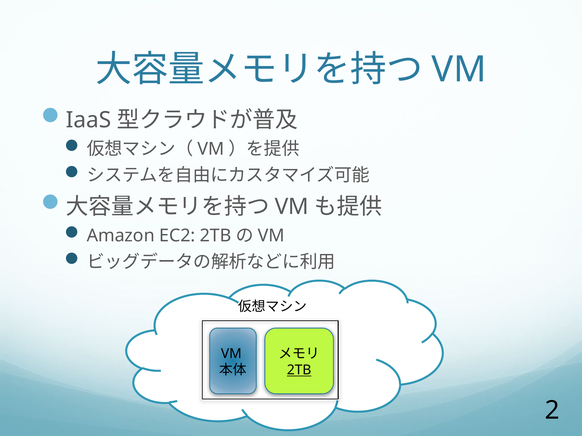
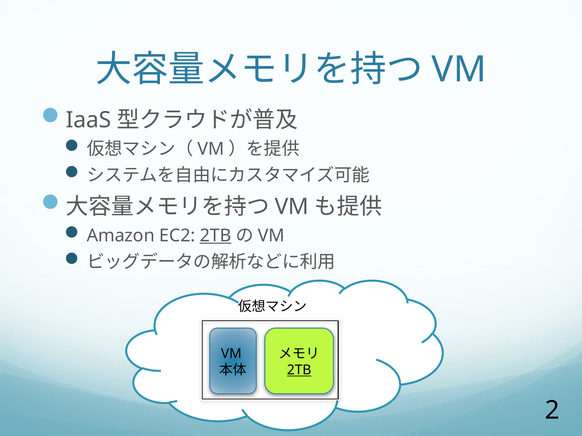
2TB underline: none -> present (216, 236)
